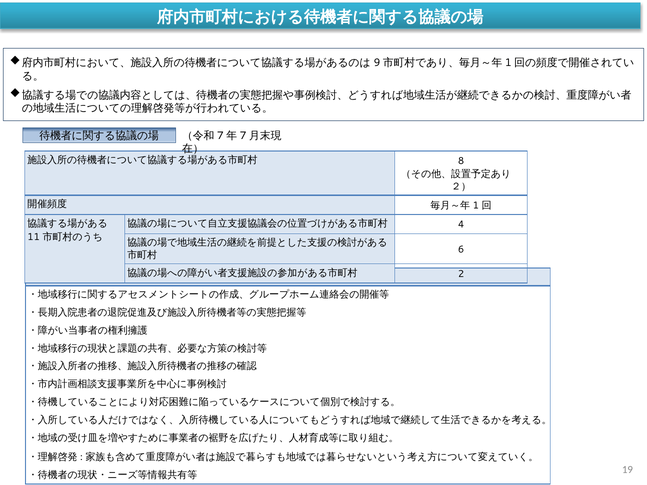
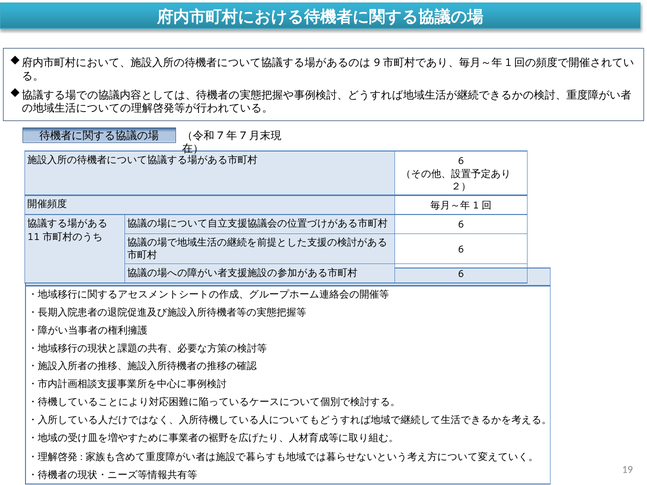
8: 8 -> 6 (461, 161)
4: 4 -> 6 (461, 225)
2: 2 -> 6 (461, 274)
